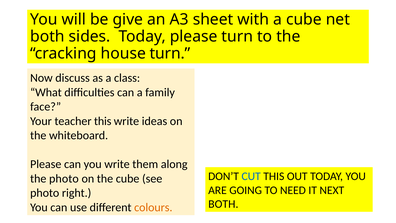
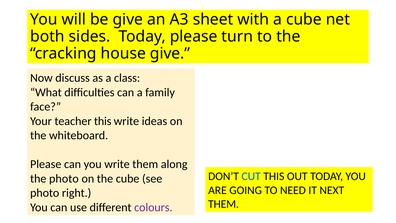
house turn: turn -> give (170, 53)
BOTH: BOTH -> THEM (223, 204)
colours colour: orange -> purple (153, 207)
